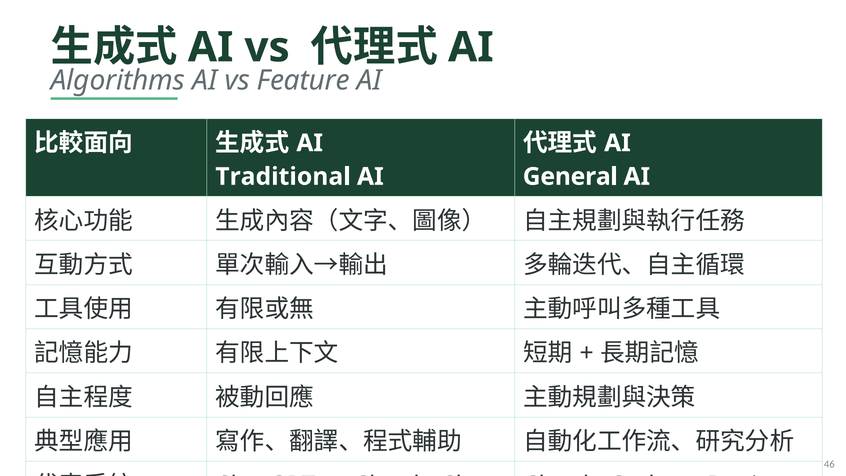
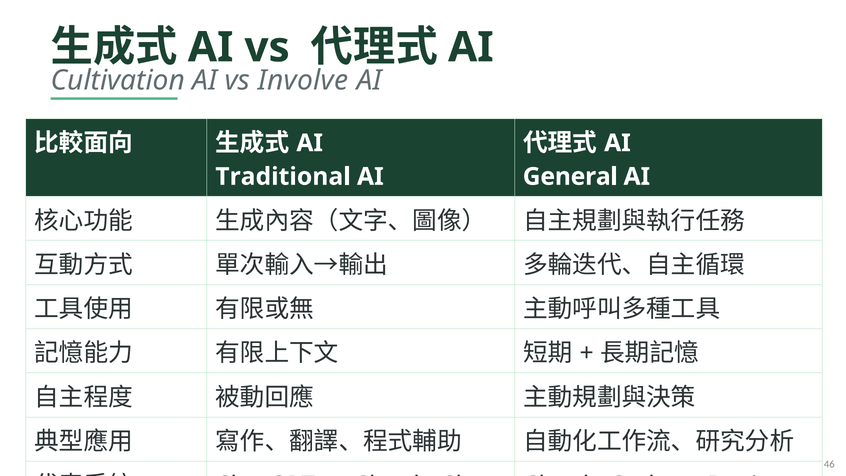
Algorithms: Algorithms -> Cultivation (118, 80)
Feature: Feature -> Involve (303, 80)
